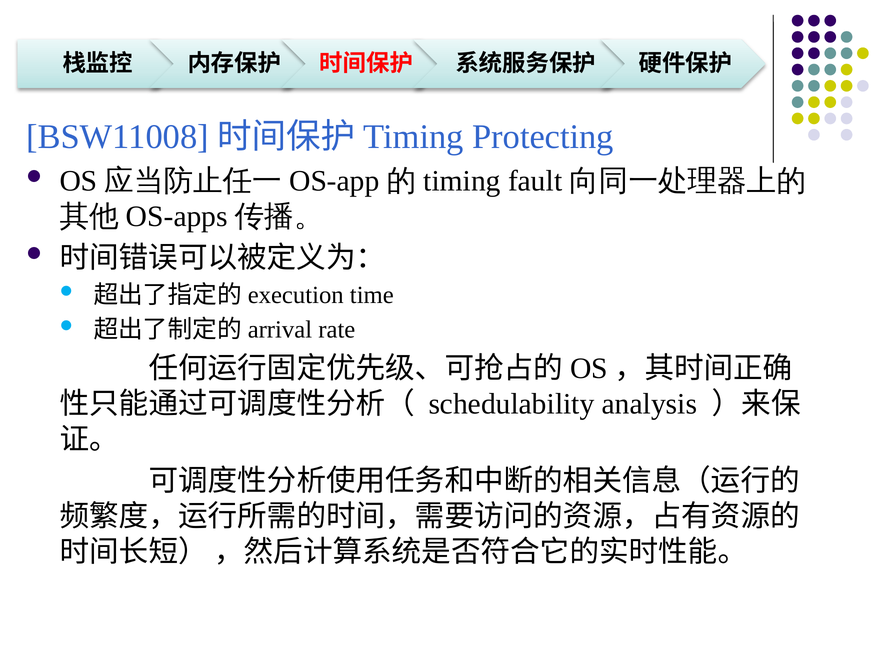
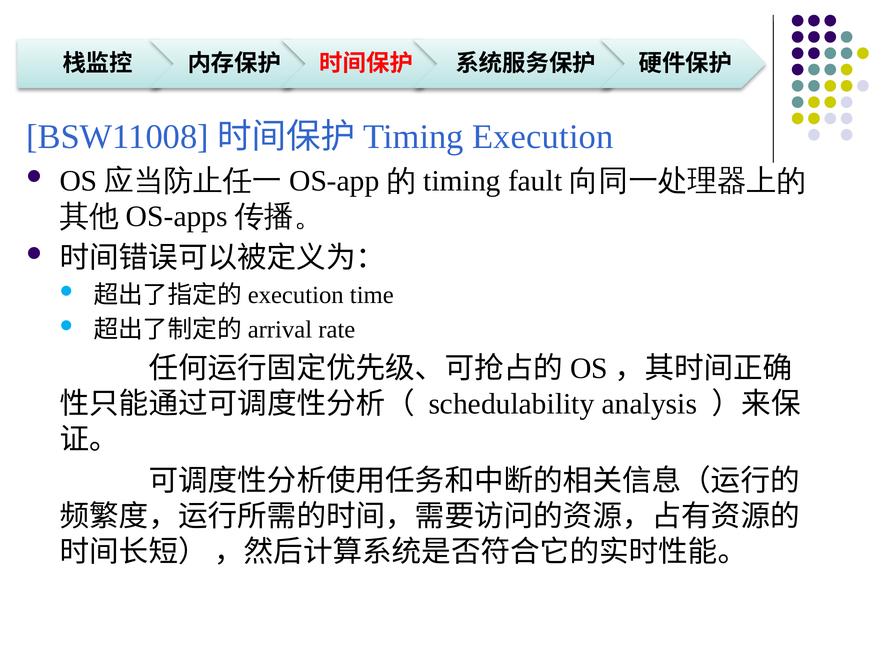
Protecting: Protecting -> Execution (543, 137)
